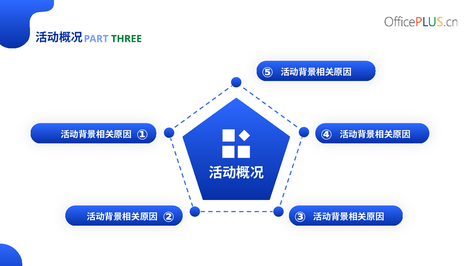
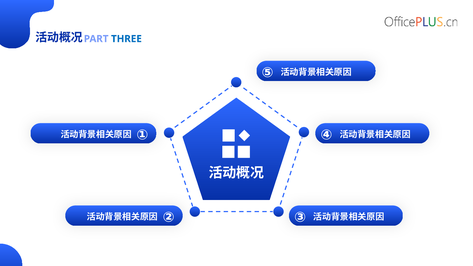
THREE colour: green -> blue (126, 39)
